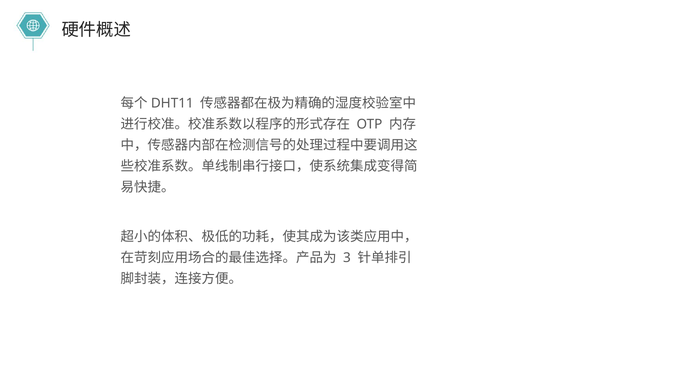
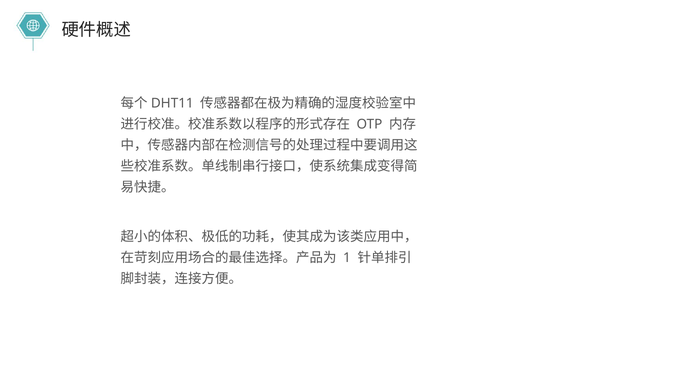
3: 3 -> 1 (347, 258)
